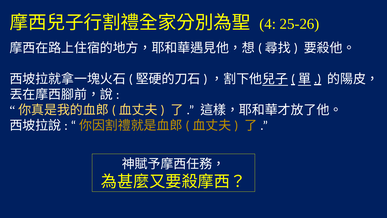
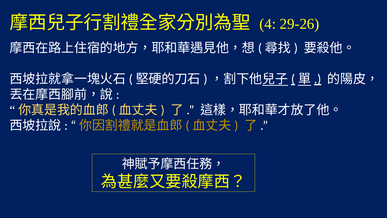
25-26: 25-26 -> 29-26 (300, 24)
